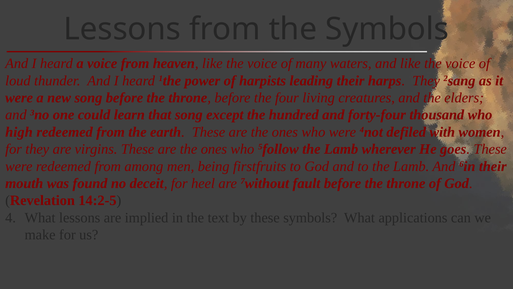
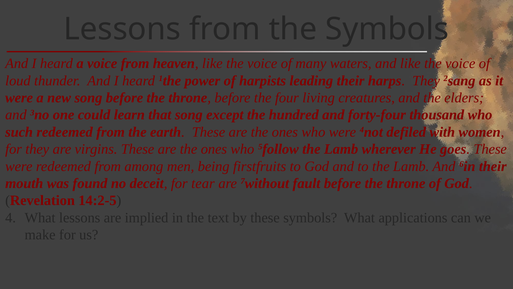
high: high -> such (19, 132)
heel: heel -> tear (203, 183)
